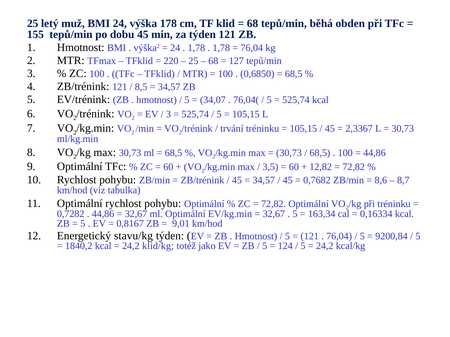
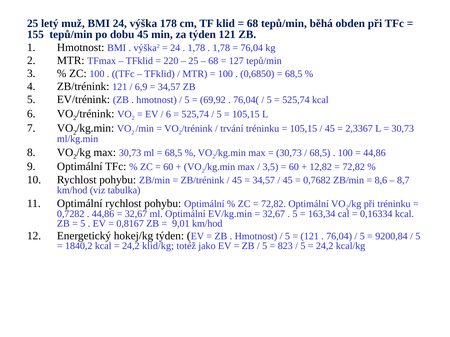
8,5: 8,5 -> 6,9 (141, 87)
34,07: 34,07 -> 69,92 (213, 100)
3: 3 -> 6 (168, 114)
stavu/kg: stavu/kg -> hokej/kg (134, 236)
124: 124 -> 823 (285, 246)
